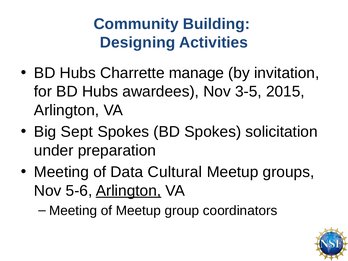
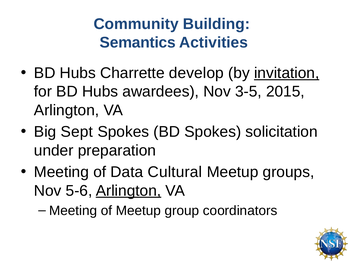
Designing: Designing -> Semantics (138, 43)
manage: manage -> develop (196, 73)
invitation underline: none -> present (287, 73)
